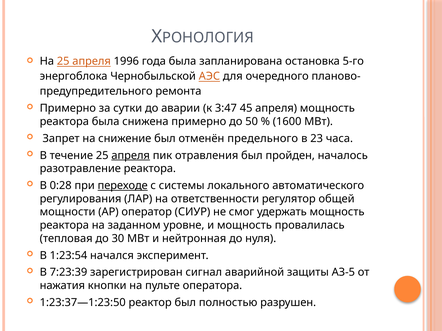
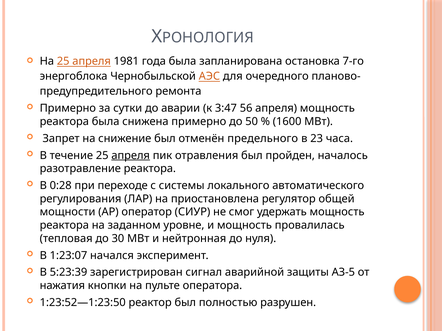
1996: 1996 -> 1981 (126, 61)
5-го: 5-го -> 7-го (353, 61)
45: 45 -> 56 (246, 108)
переходе underline: present -> none (123, 186)
ответственности: ответственности -> приостановлена (215, 199)
1:23:54: 1:23:54 -> 1:23:07 (68, 256)
7:23:39: 7:23:39 -> 5:23:39 (68, 273)
1:23:37—1:23:50: 1:23:37—1:23:50 -> 1:23:52—1:23:50 (83, 303)
